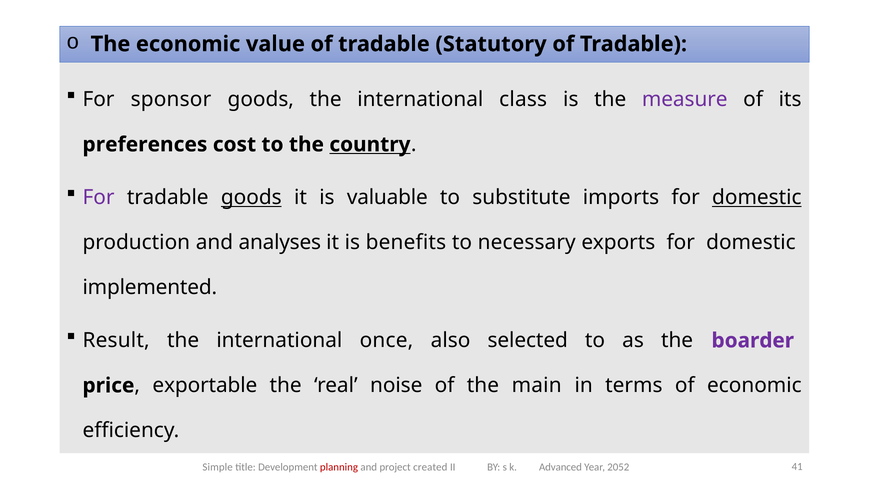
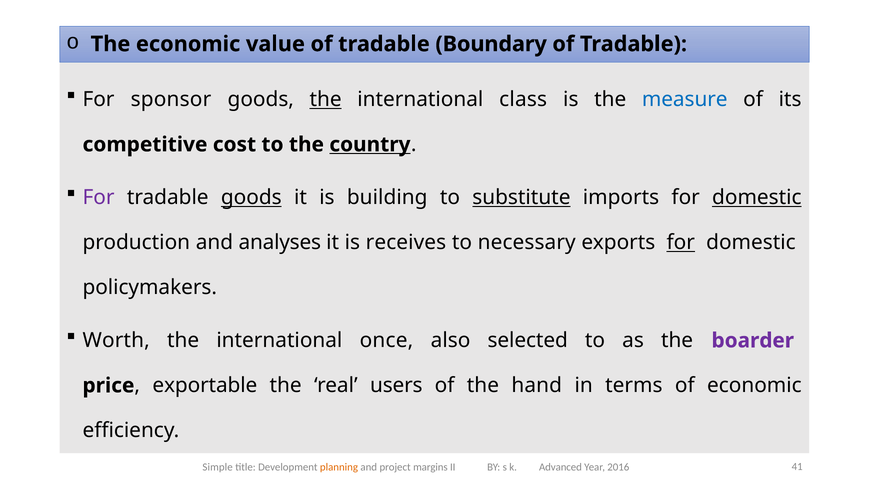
Statutory: Statutory -> Boundary (491, 44)
the underline: none -> present (326, 100)
measure colour: purple -> blue (685, 100)
preferences: preferences -> competitive (145, 144)
valuable: valuable -> building (387, 198)
substitute underline: none -> present (521, 198)
benefits: benefits -> receives (406, 242)
for underline: none -> present (681, 242)
implemented: implemented -> policymakers (150, 287)
Result: Result -> Worth (116, 340)
noise: noise -> users (396, 385)
main: main -> hand (537, 385)
planning colour: red -> orange (339, 467)
created: created -> margins (430, 467)
2052: 2052 -> 2016 (618, 467)
